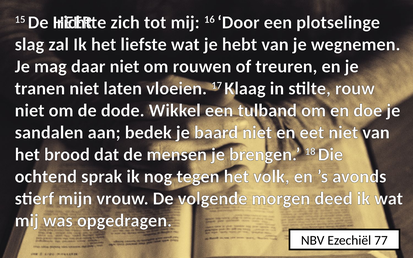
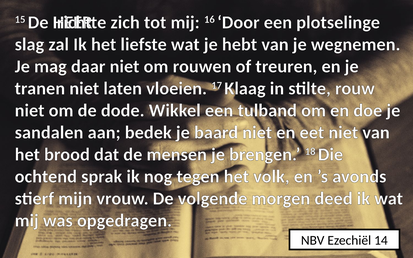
77: 77 -> 14 (381, 241)
